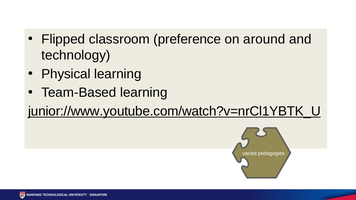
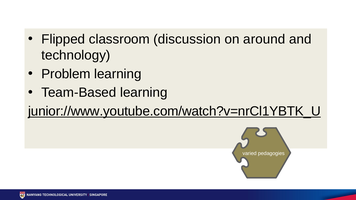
preference: preference -> discussion (187, 39)
Physical: Physical -> Problem (66, 74)
